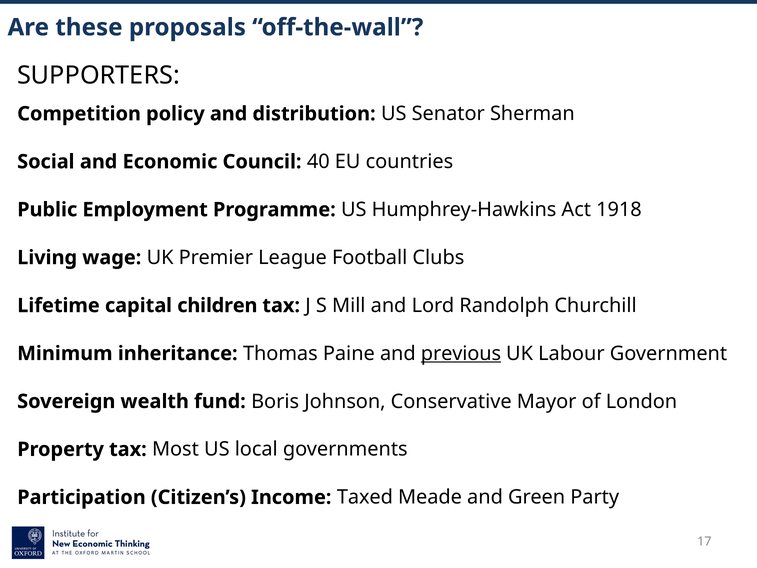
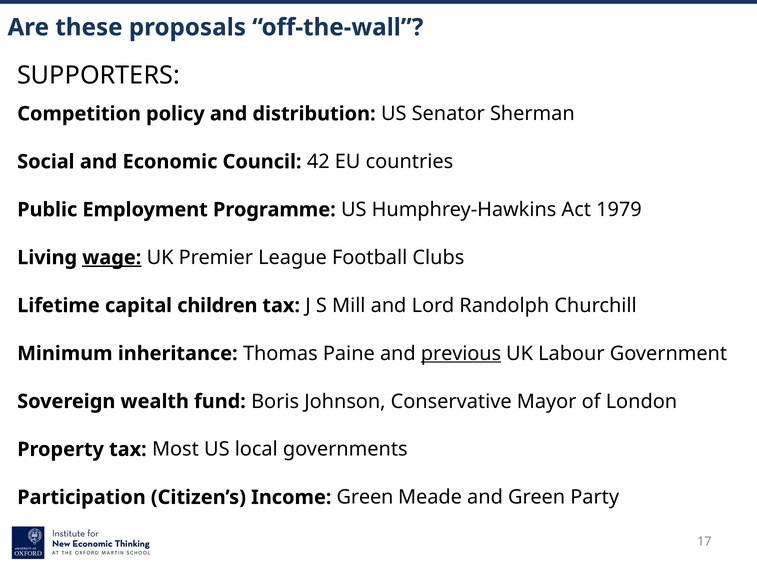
40: 40 -> 42 (318, 162)
1918: 1918 -> 1979 (619, 210)
wage underline: none -> present (112, 257)
Income Taxed: Taxed -> Green (365, 497)
